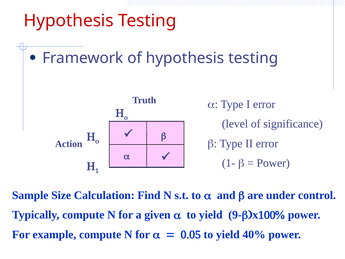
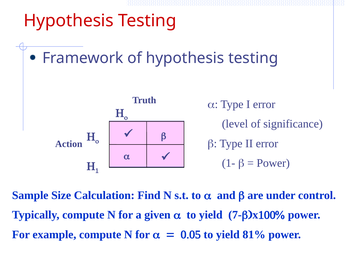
9-: 9- -> 7- (235, 215)
40%: 40% -> 81% (254, 234)
